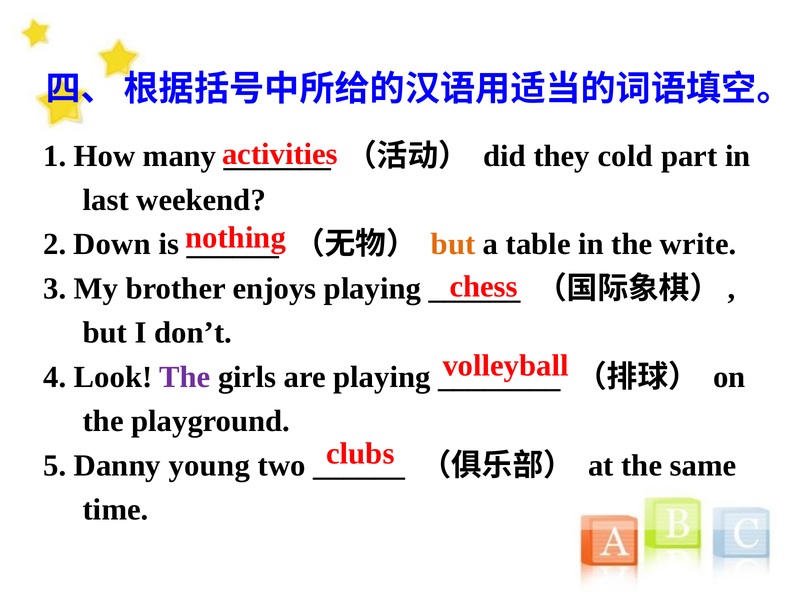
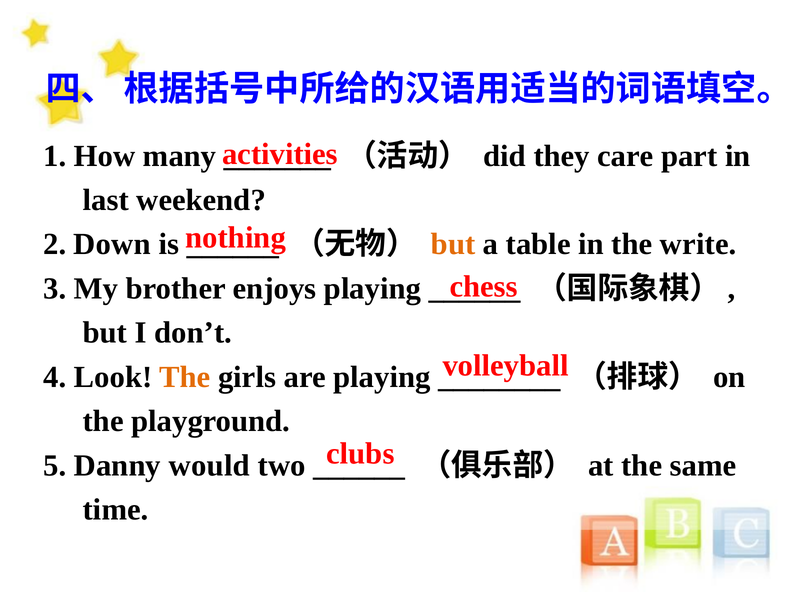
cold: cold -> care (625, 156)
The colour: purple -> orange (185, 377)
young: young -> would (209, 466)
